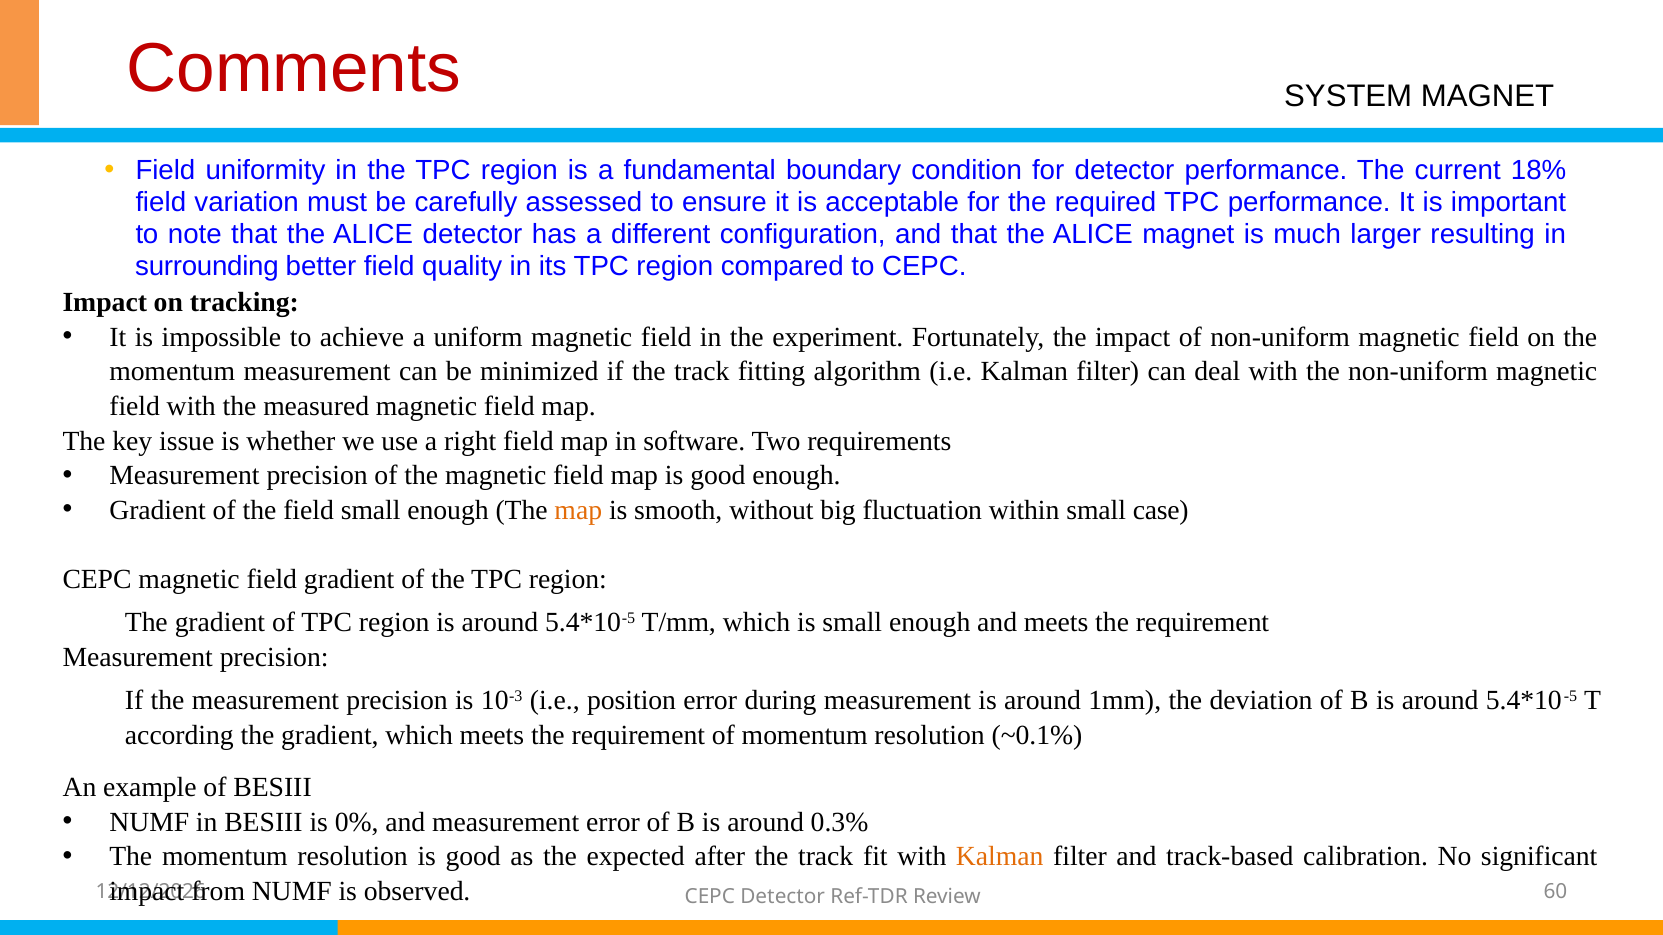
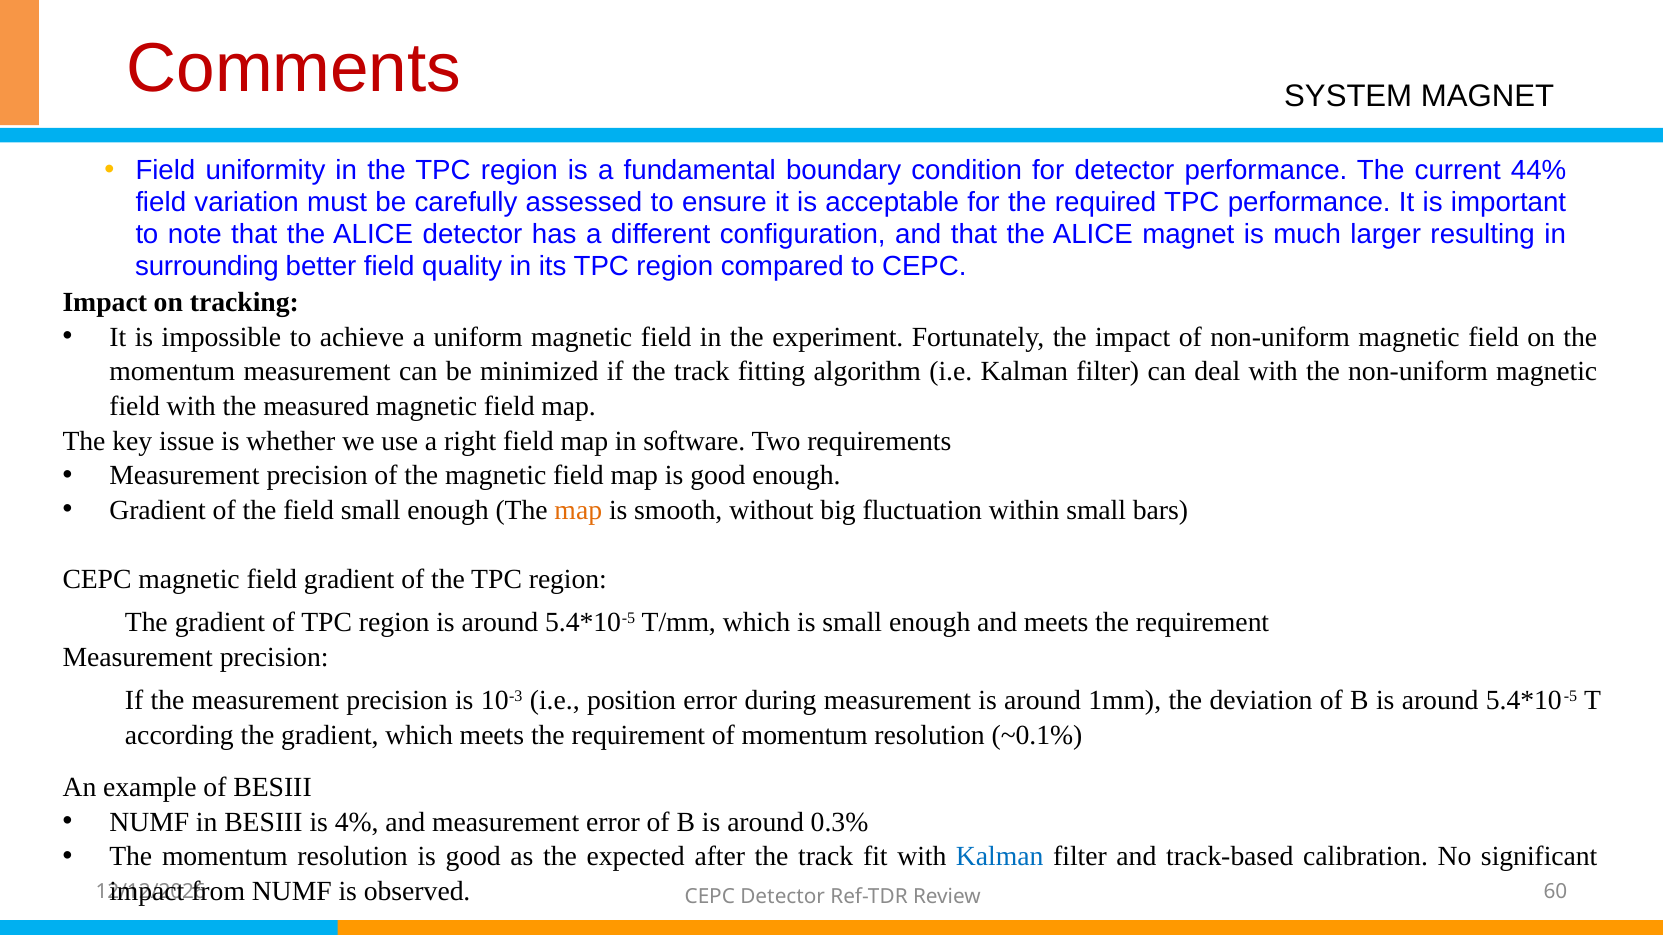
18%: 18% -> 44% (1539, 170)
case: case -> bars (1161, 510)
0%: 0% -> 4% (357, 822)
Kalman colour: orange -> blue (1000, 857)
